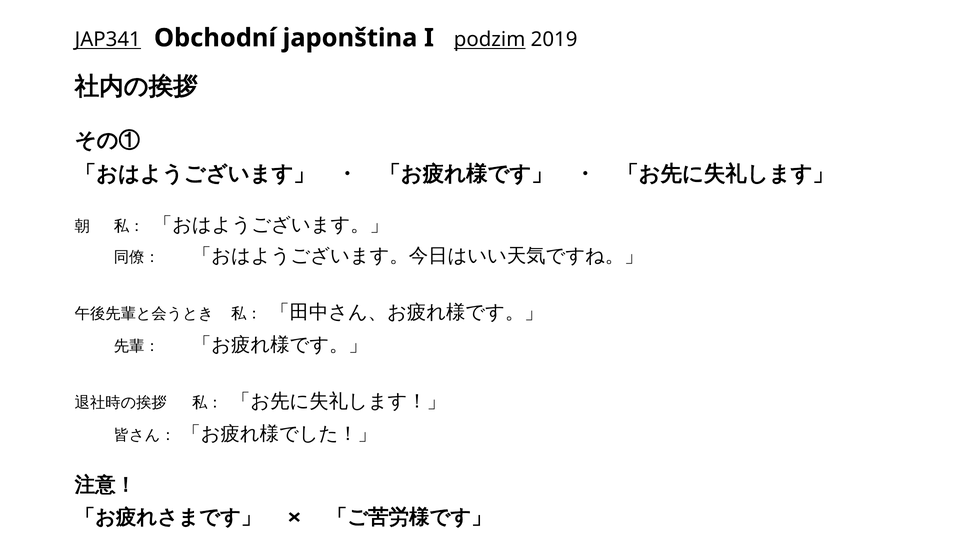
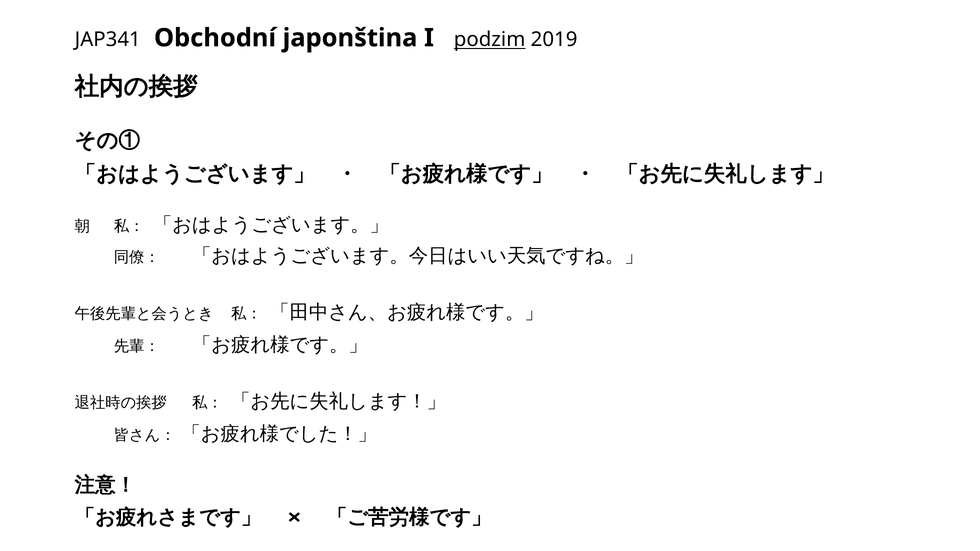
JAP341 underline: present -> none (108, 40)
